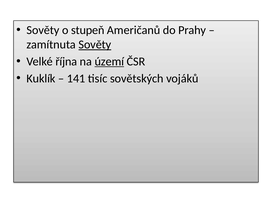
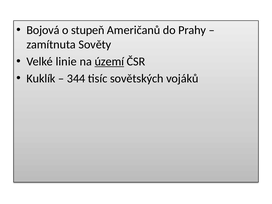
Sověty: Sověty -> Bojová (43, 30)
Sověty underline: present -> none (95, 45)
října: října -> linie (66, 62)
141: 141 -> 344 (76, 78)
